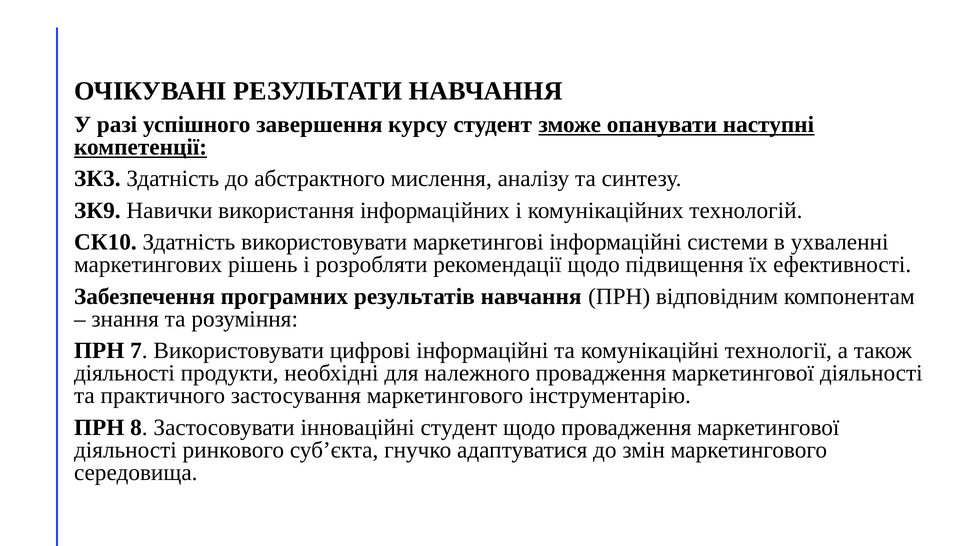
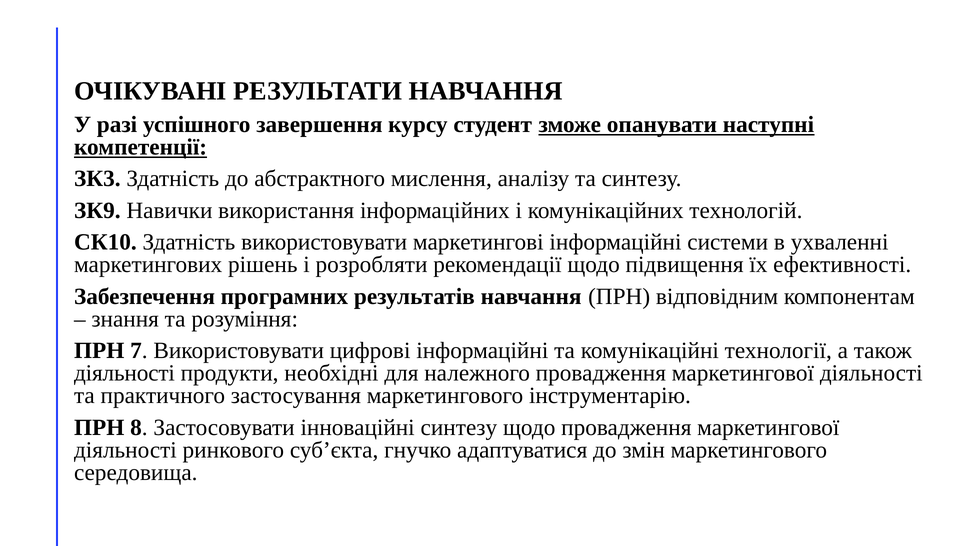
інноваційні студент: студент -> синтезу (459, 428)
